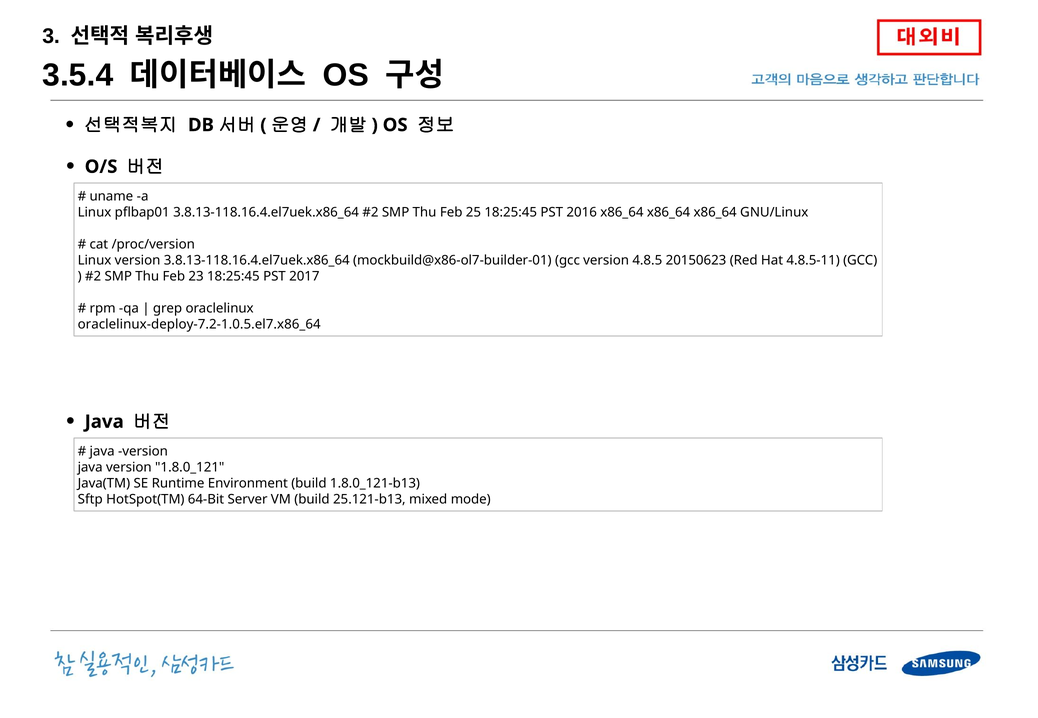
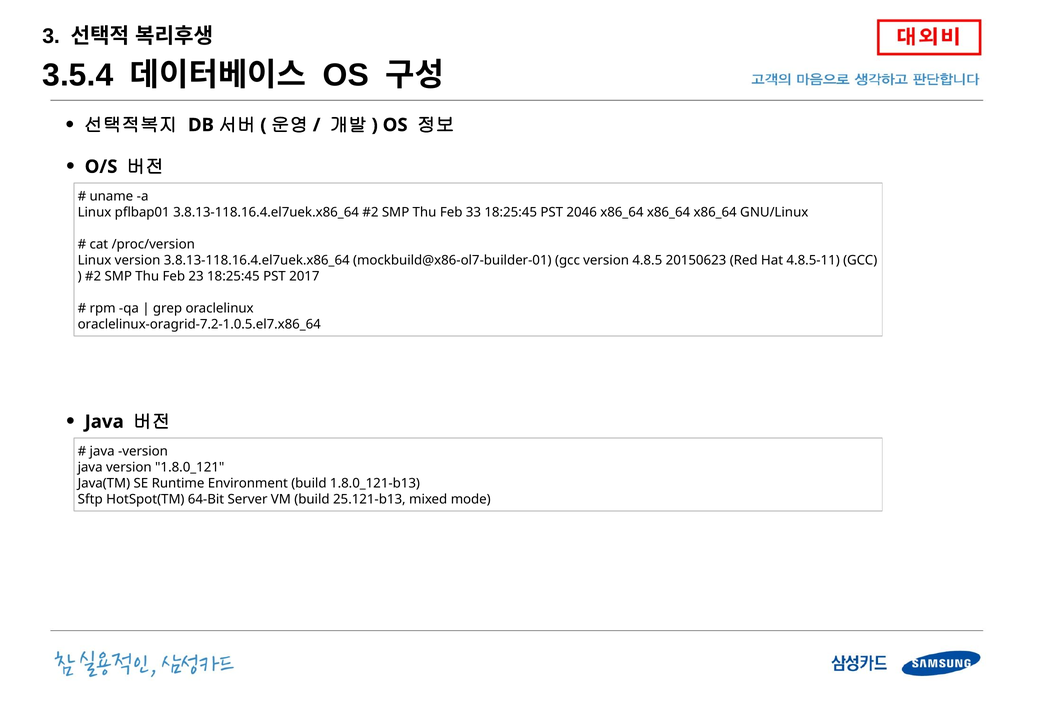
25: 25 -> 33 (473, 213)
2016: 2016 -> 2046 (582, 213)
oraclelinux-deploy-7.2-1.0.5.el7.x86_64: oraclelinux-deploy-7.2-1.0.5.el7.x86_64 -> oraclelinux-oragrid-7.2-1.0.5.el7.x86_64 (199, 325)
